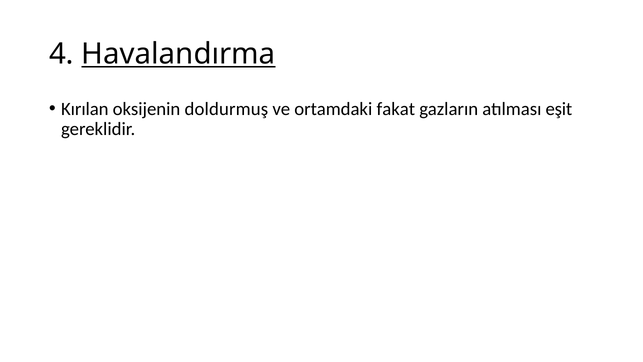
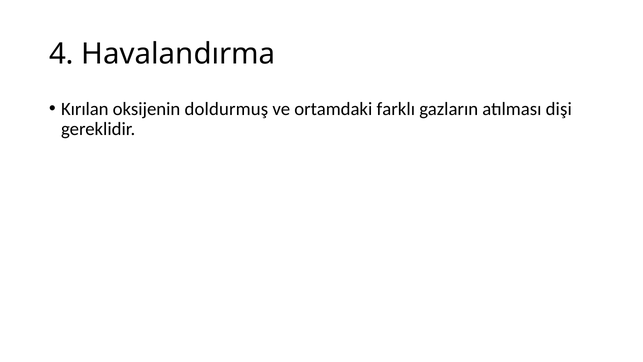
Havalandırma underline: present -> none (178, 54)
fakat: fakat -> farklı (396, 109)
eşit: eşit -> dişi (559, 109)
